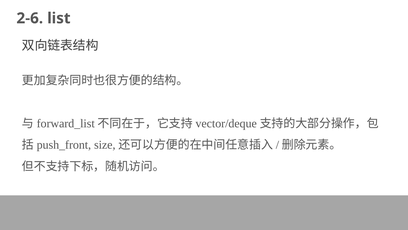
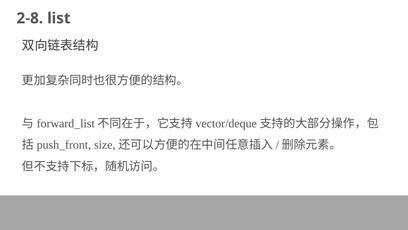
2-6: 2-6 -> 2-8 (30, 18)
